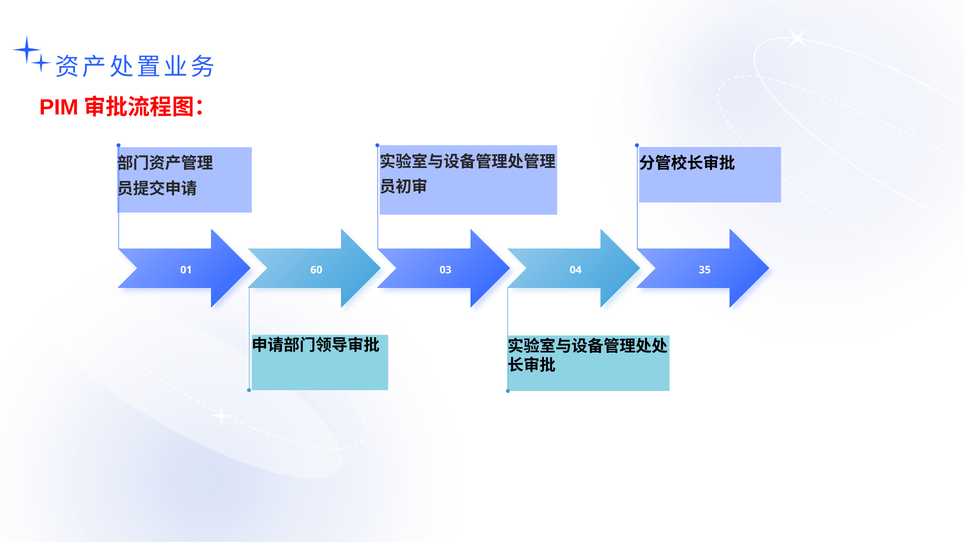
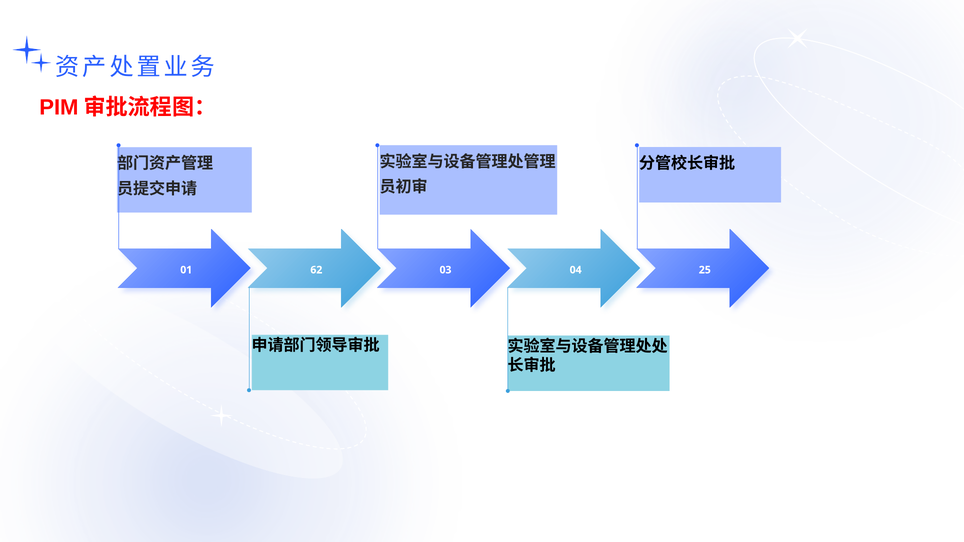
60: 60 -> 62 (316, 270)
35: 35 -> 25 (705, 270)
